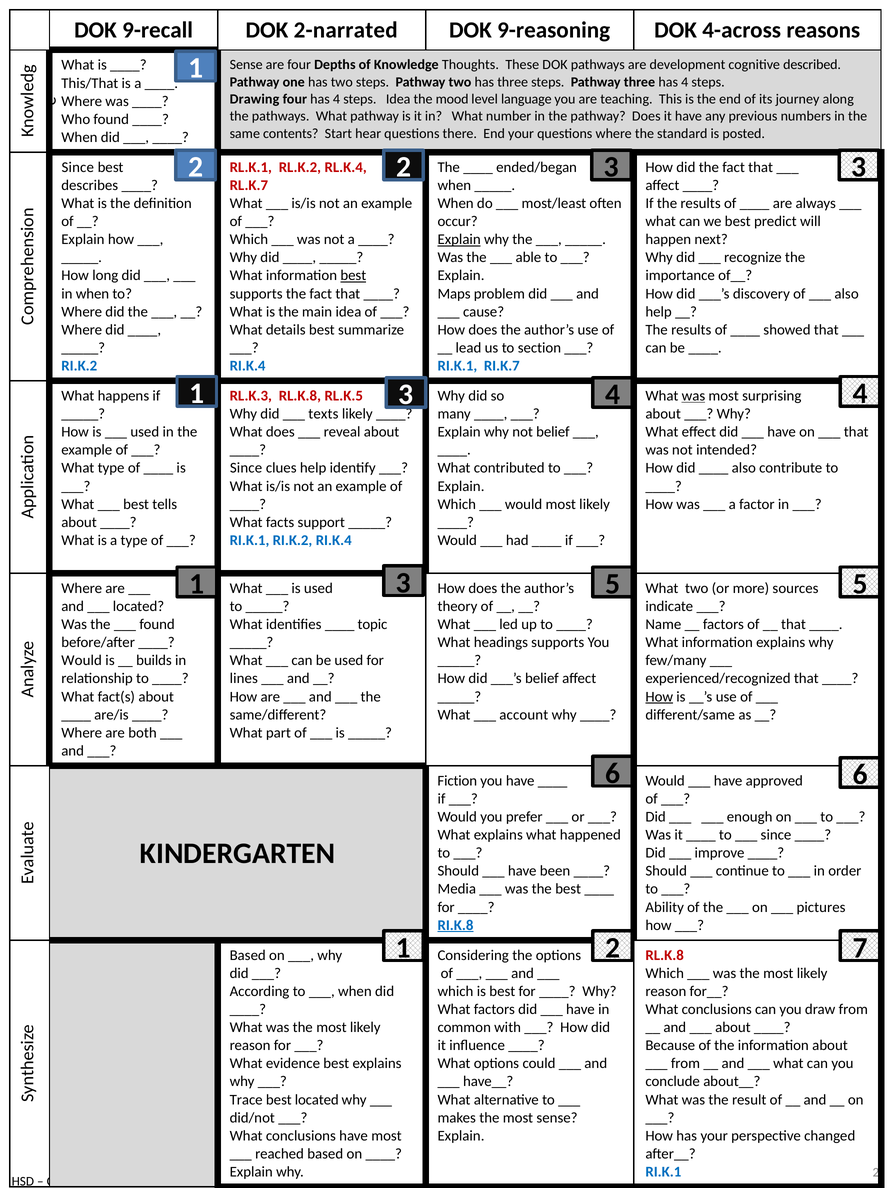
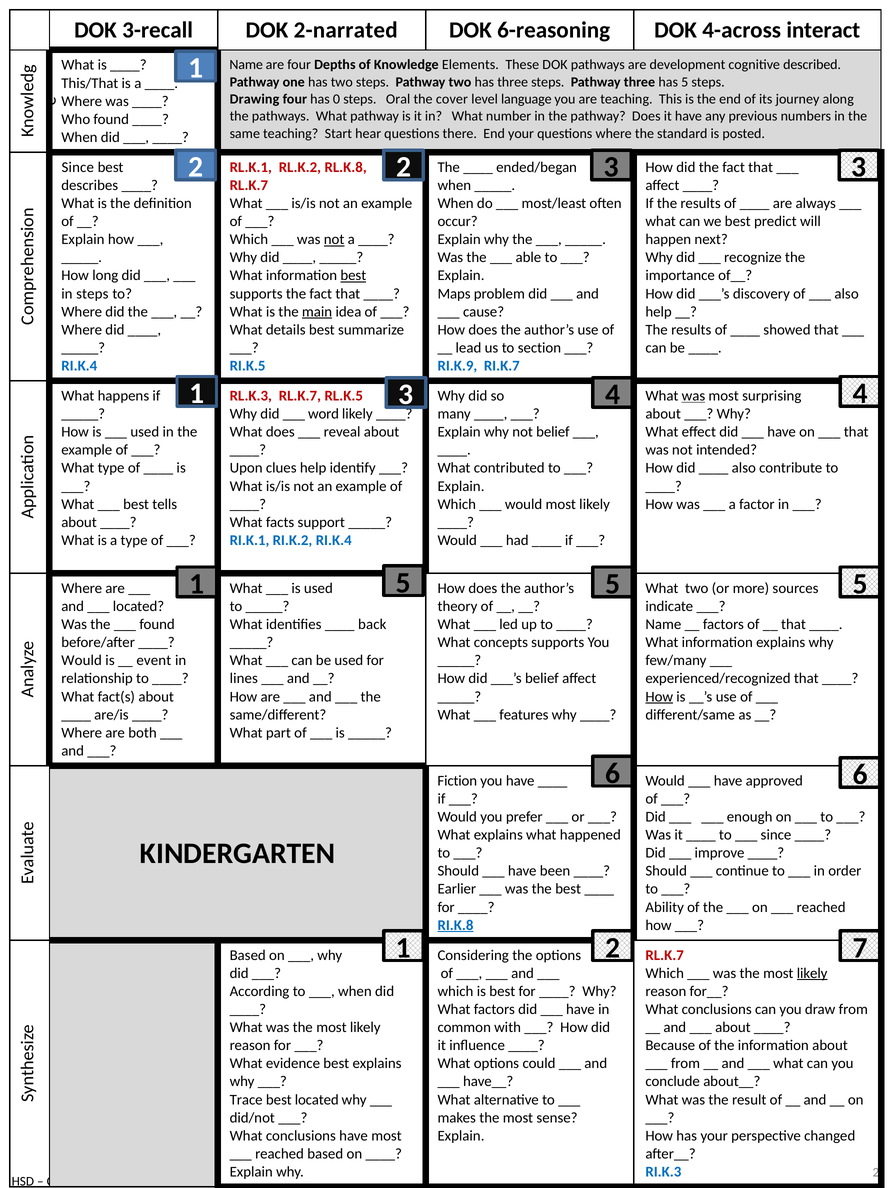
9-recall: 9-recall -> 3-recall (158, 30)
9-reasoning: 9-reasoning -> 6-reasoning (554, 30)
reasons: reasons -> interact (823, 30)
Sense: Sense -> Name (246, 65)
Thoughts: Thoughts -> Elements (470, 65)
three has 4: 4 -> 5 (685, 82)
four has 4: 4 -> 0 (337, 99)
steps Idea: Idea -> Oral (398, 99)
mood: mood -> cover (452, 99)
same contents: contents -> teaching (291, 134)
RL.K.4: RL.K.4 -> RL.K.8 (346, 167)
not underline: none -> present (334, 239)
Explain underline: present -> none (459, 239)
in when: when -> steps (92, 294)
main underline: none -> present (317, 312)
RI.K.2: RI.K.2 -> RI.K.4 (79, 366)
RI.K.4: RI.K.4 -> RI.K.5 (248, 366)
RI.K.1: RI.K.1 -> RI.K.9 (457, 366)
RL.K.3 RL.K.8: RL.K.8 -> RL.K.7 (300, 396)
texts: texts -> word (324, 414)
Since: Since -> Upon (246, 468)
3: 3 -> 5 (403, 583)
topic: topic -> back (372, 624)
headings: headings -> concepts (501, 642)
builds: builds -> event (154, 661)
account: account -> features (524, 715)
Media: Media -> Earlier (457, 889)
pictures: pictures -> reached (821, 907)
RL.K.8: RL.K.8 -> RL.K.7 (665, 955)
likely underline: none -> present (812, 973)
RI.K.1: RI.K.1 -> RI.K.3 (663, 1172)
